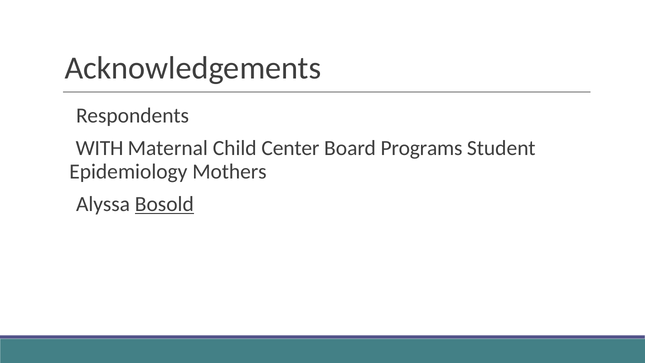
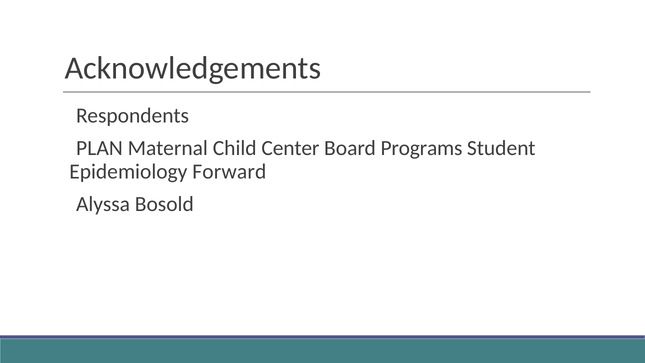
WITH: WITH -> PLAN (99, 148)
Mothers: Mothers -> Forward (229, 171)
Bosold underline: present -> none (164, 204)
